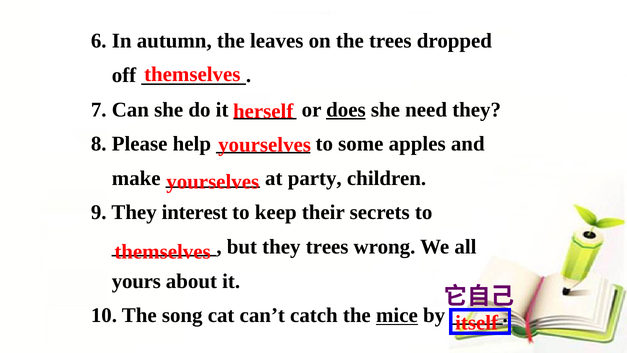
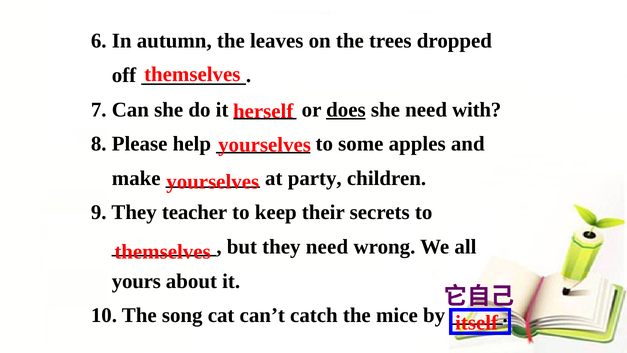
need they: they -> with (477, 110)
interest: interest -> teacher (195, 212)
they trees: trees -> need (327, 247)
mice underline: present -> none (397, 315)
